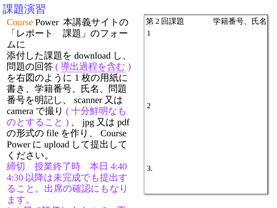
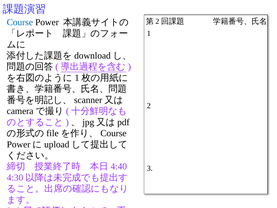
Course colour: orange -> blue (20, 22)
